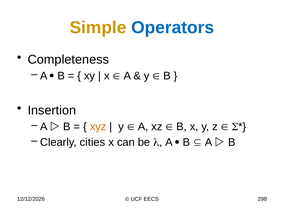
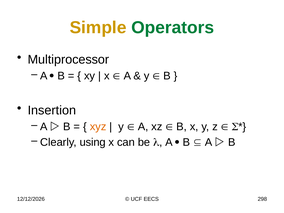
Operators colour: blue -> green (173, 27)
Completeness: Completeness -> Multiprocessor (68, 60)
cities: cities -> using (93, 142)
